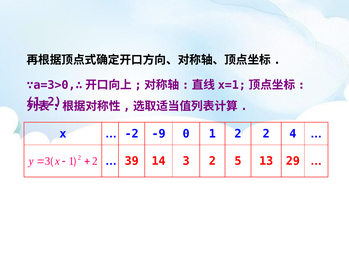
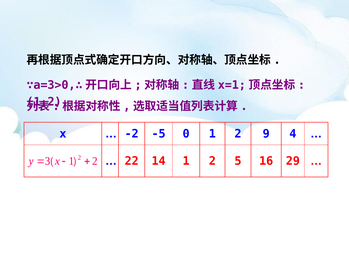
-9: -9 -> -5 (159, 134)
2 2: 2 -> 9 (266, 134)
39: 39 -> 22 (132, 161)
14 3: 3 -> 1 (186, 161)
13: 13 -> 16 (266, 161)
